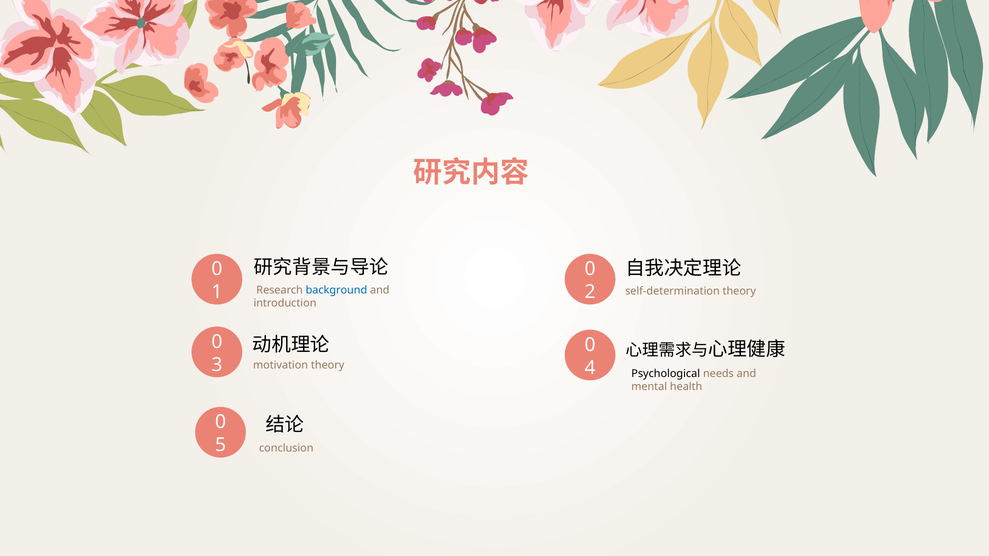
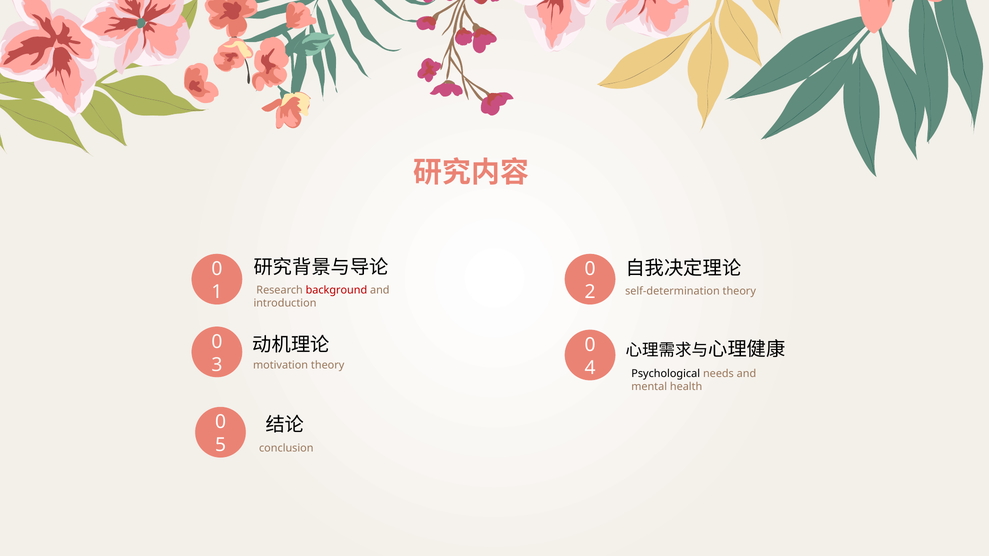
background colour: blue -> red (336, 291)
